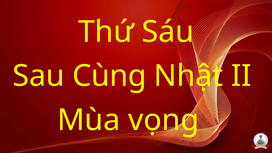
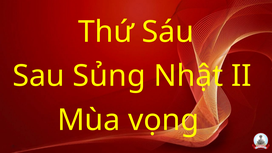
Cùng: Cùng -> Sủng (109, 76)
